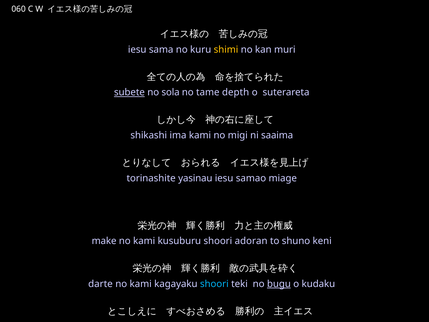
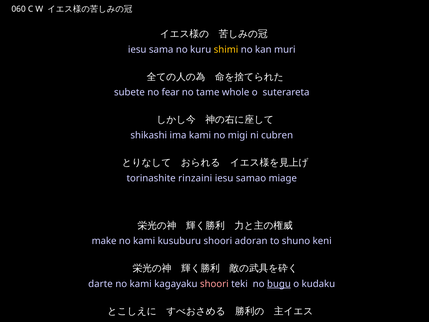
subete underline: present -> none (129, 92)
sola: sola -> fear (171, 92)
depth: depth -> whole (236, 92)
saaima: saaima -> cubren (277, 135)
yasinau: yasinau -> rinzaini (195, 178)
shoori colour: light blue -> pink (214, 284)
